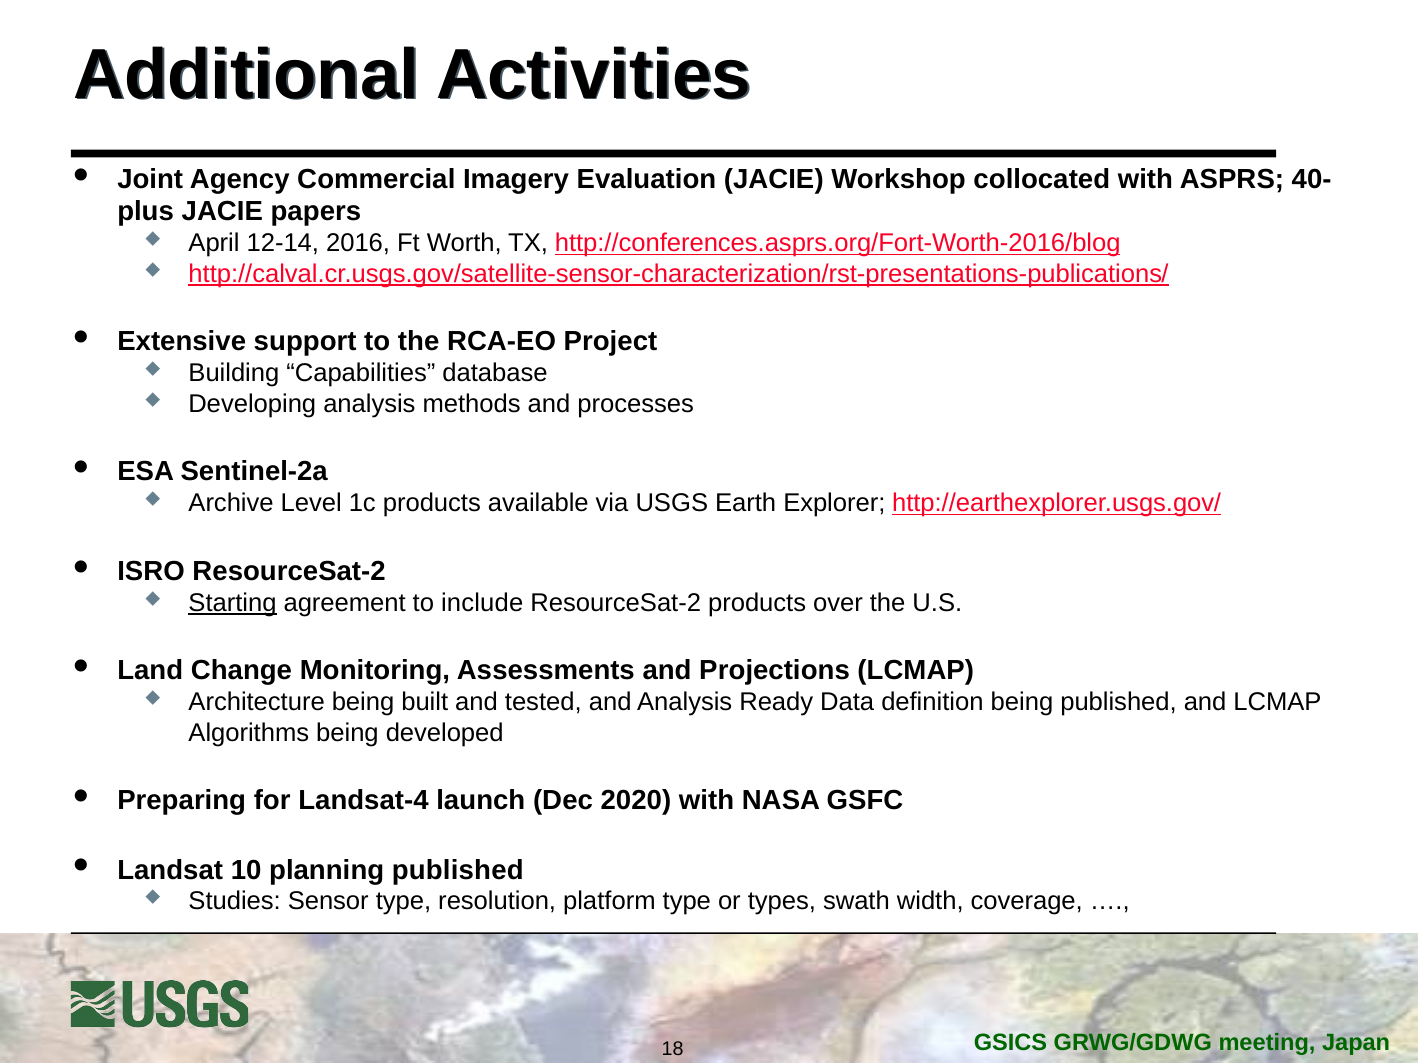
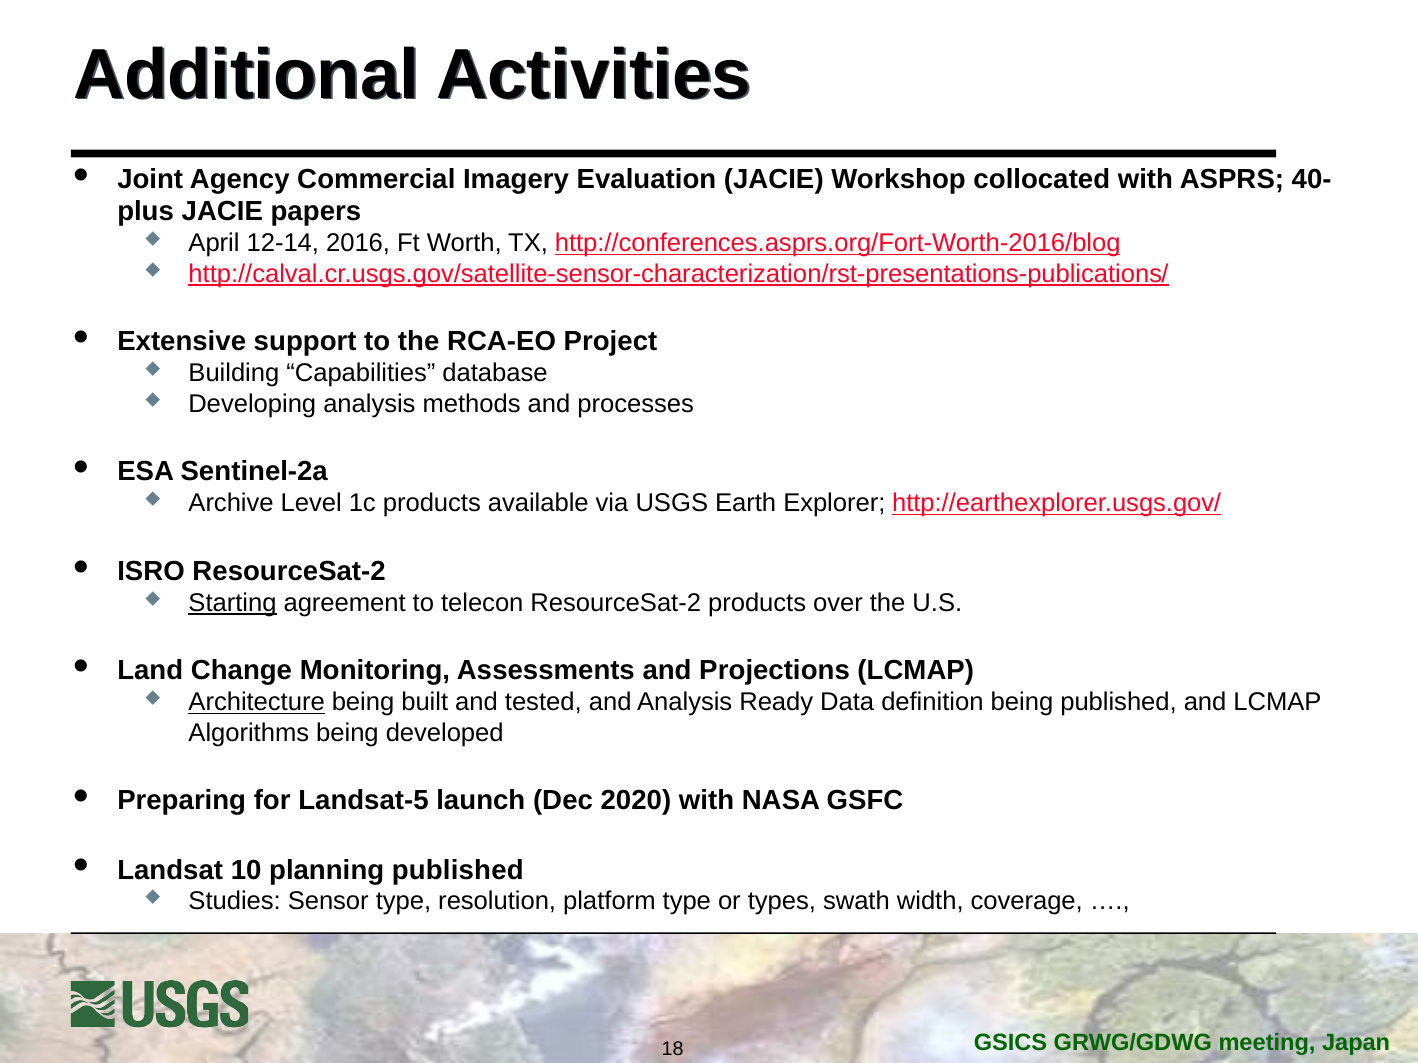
include: include -> telecon (482, 603)
Architecture underline: none -> present (257, 703)
Landsat-4: Landsat-4 -> Landsat-5 (364, 801)
